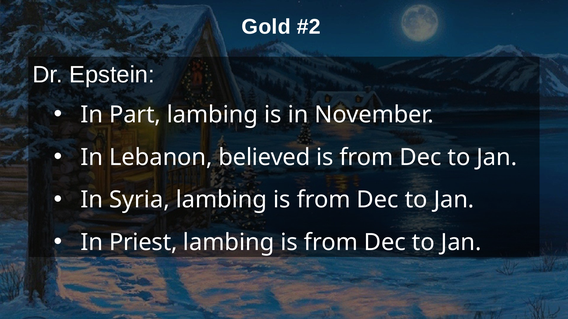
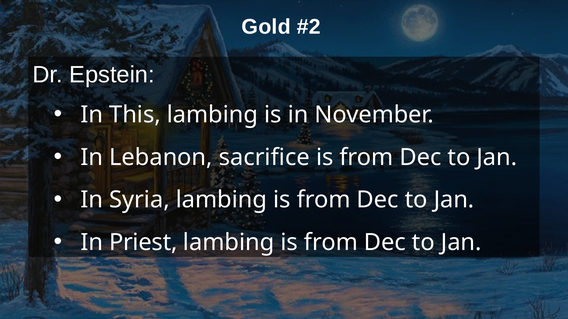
Part: Part -> This (135, 115)
believed: believed -> sacrifice (264, 158)
